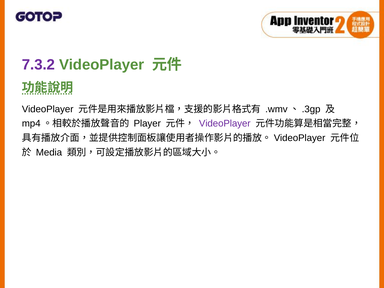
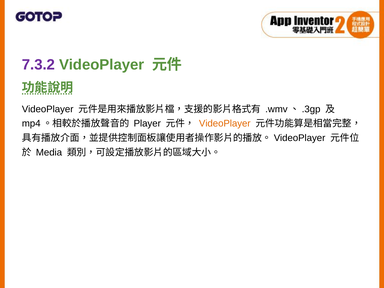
VideoPlayer colour: purple -> orange (225, 124)
